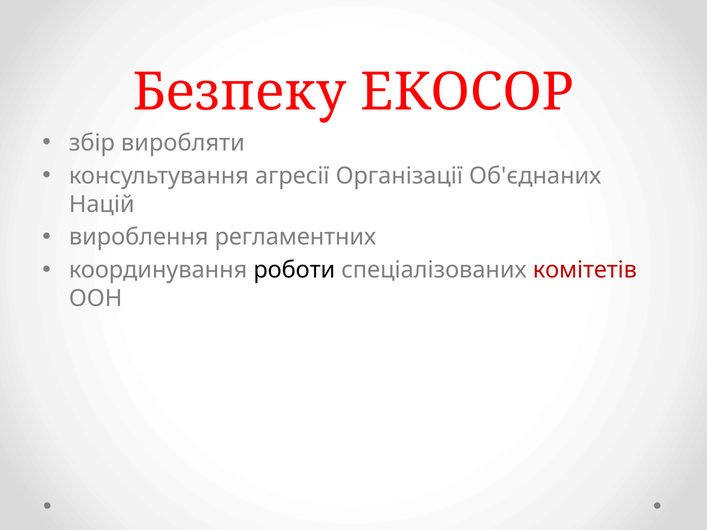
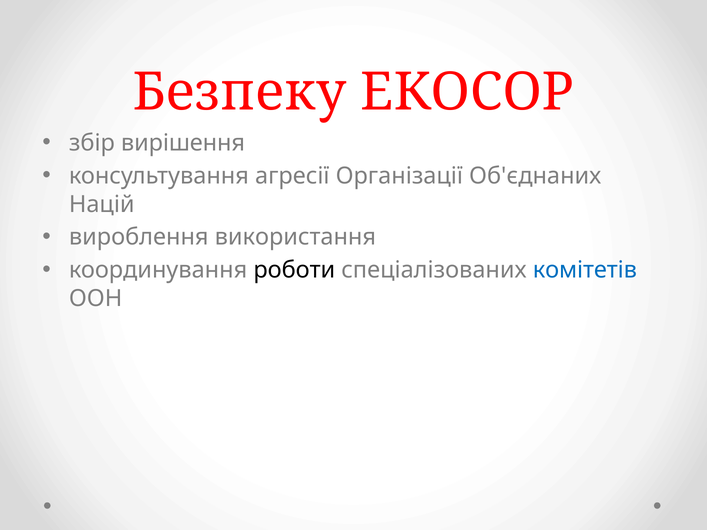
виробляти: виробляти -> вирішення (183, 143)
регламентних: регламентних -> використання (295, 237)
комітетів colour: red -> blue (585, 270)
